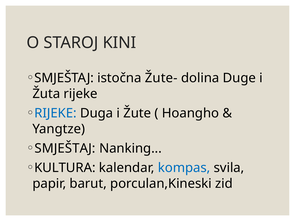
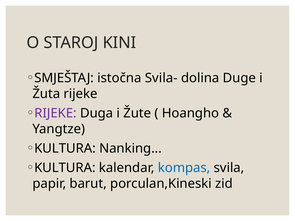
Žute-: Žute- -> Svila- (161, 78)
RIJEKE colour: blue -> purple (55, 113)
SMJEŠTAJ: SMJEŠTAJ -> KULTURA (65, 149)
